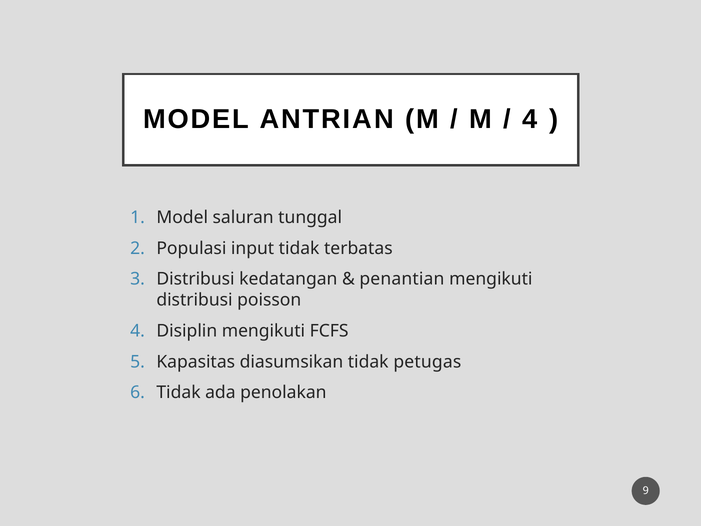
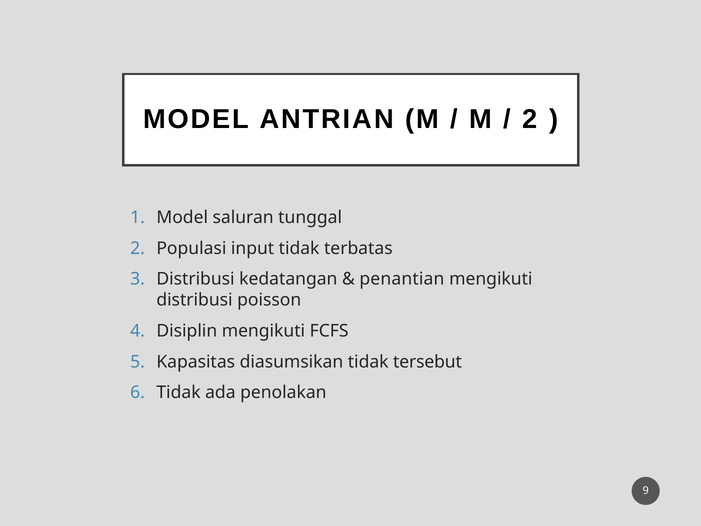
4: 4 -> 2 (530, 119)
petugas: petugas -> tersebut (427, 362)
